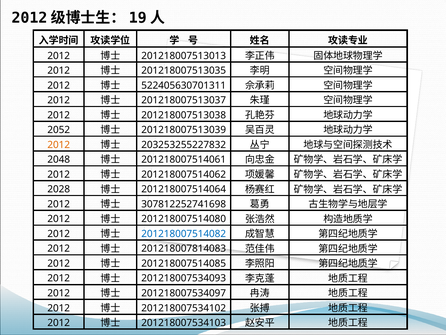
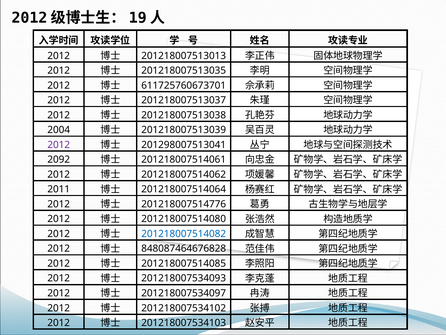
522405630701311: 522405630701311 -> 611725760673701 (184, 85)
2052: 2052 -> 2004 (59, 130)
2012 colour: orange -> purple (59, 145)
203253255227832: 203253255227832 -> 201298007513041 (184, 145)
2048: 2048 -> 2092 (59, 159)
2028: 2028 -> 2011 (59, 189)
307812252741698: 307812252741698 -> 201218007514776 (184, 204)
201218007814083: 201218007814083 -> 848087464676828 (184, 248)
